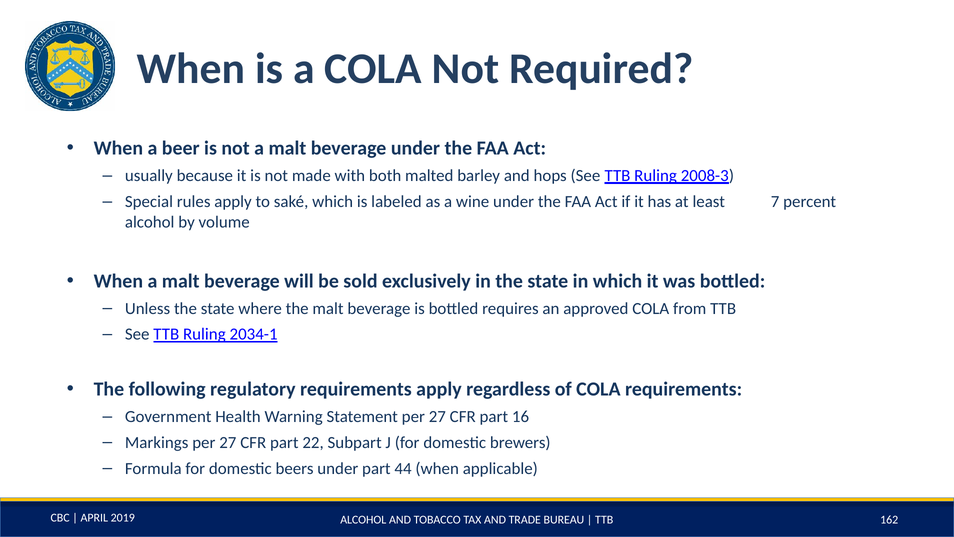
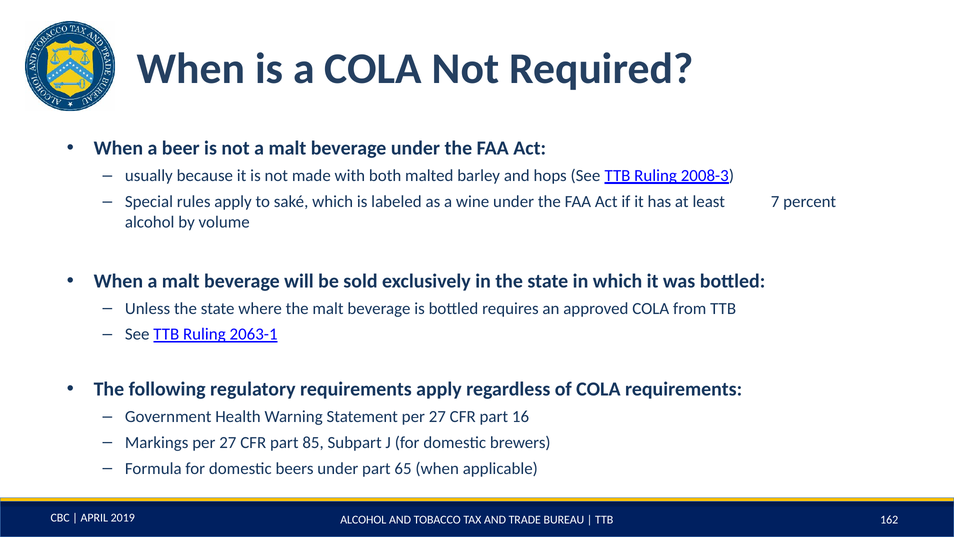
2034-1: 2034-1 -> 2063-1 (254, 334)
22: 22 -> 85 (313, 442)
44: 44 -> 65 (403, 468)
